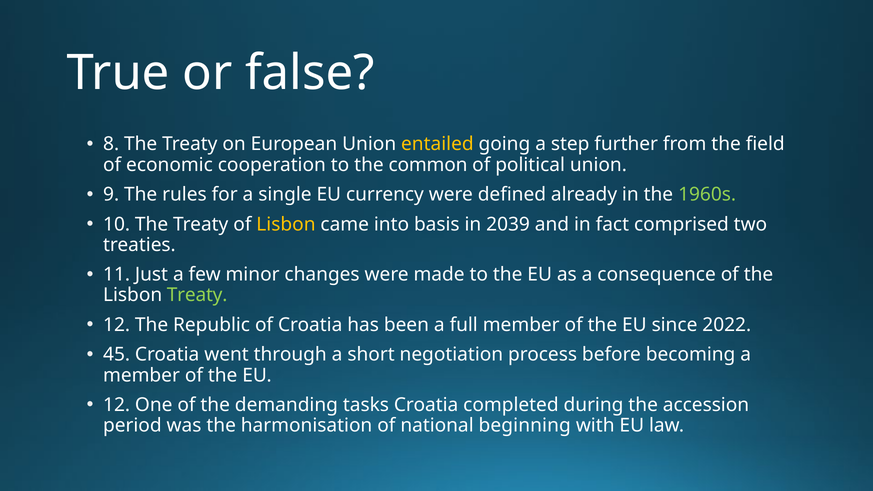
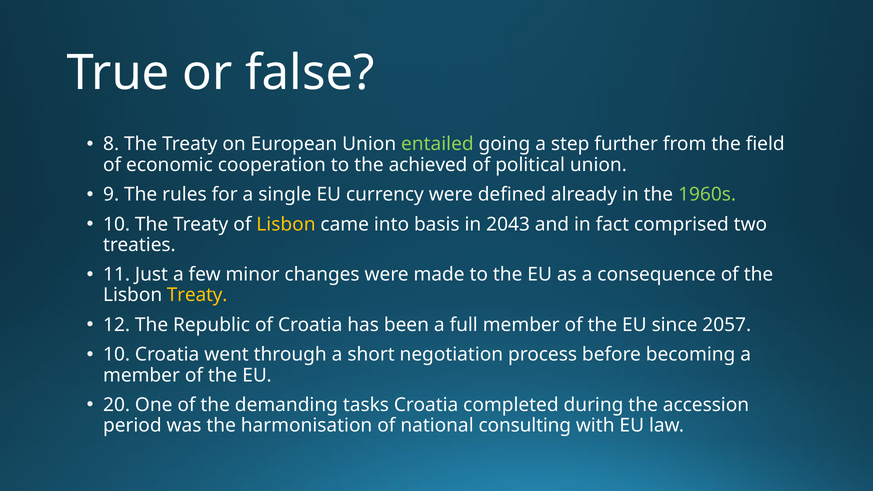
entailed colour: yellow -> light green (437, 144)
common: common -> achieved (428, 165)
2039: 2039 -> 2043 (508, 224)
Treaty colour: light green -> yellow (197, 295)
2022: 2022 -> 2057 (727, 325)
45: 45 -> 10 (117, 355)
12: 12 -> 20 (117, 405)
beginning: beginning -> consulting (525, 426)
